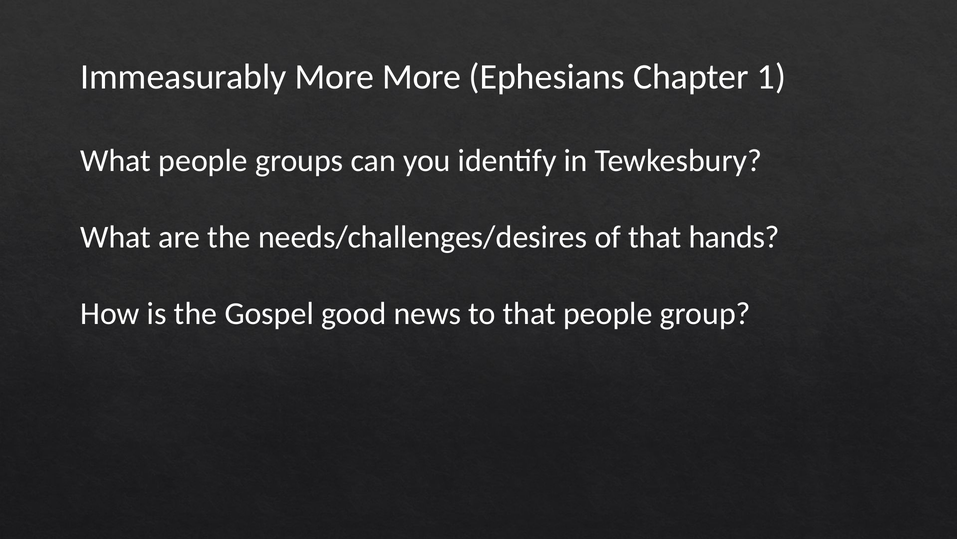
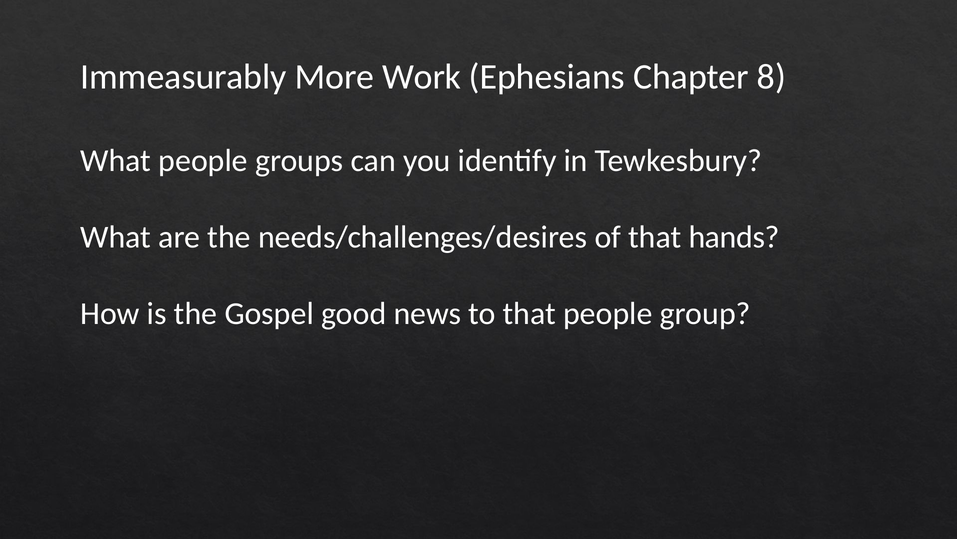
More More: More -> Work (422, 77)
1: 1 -> 8 (771, 77)
